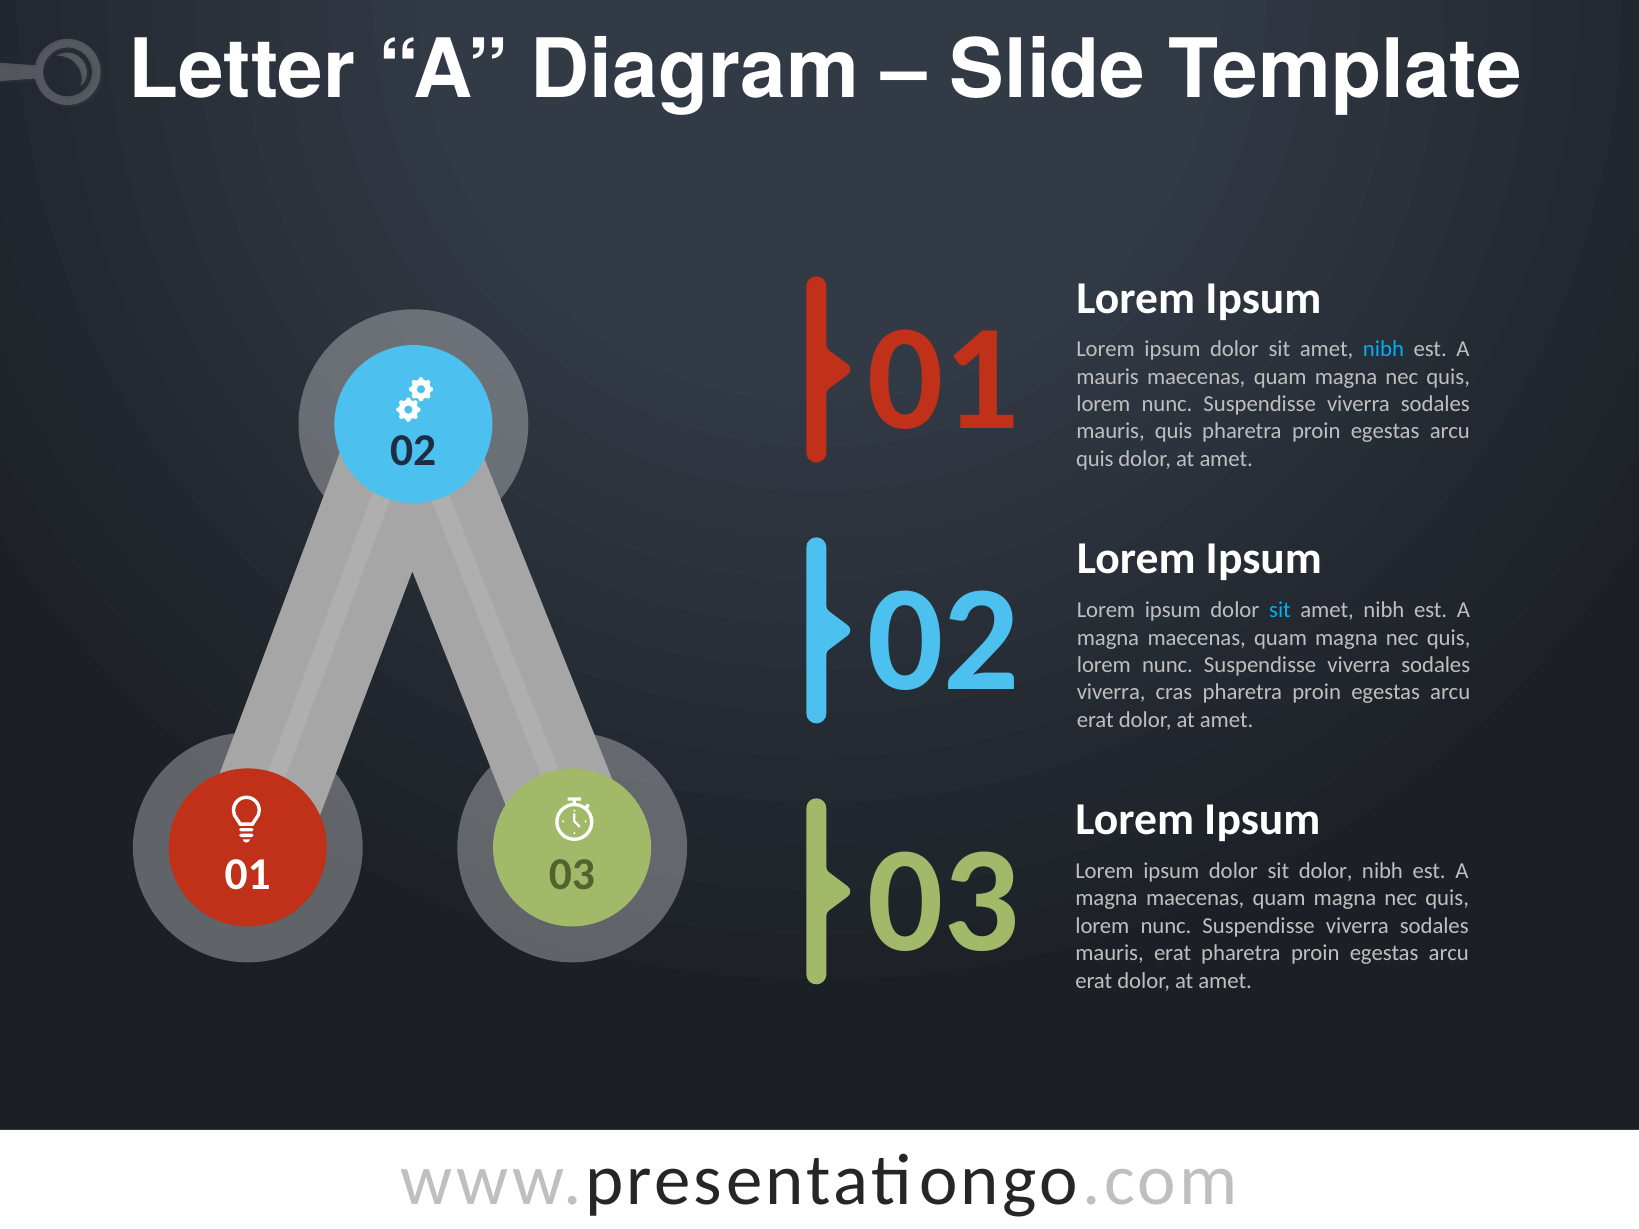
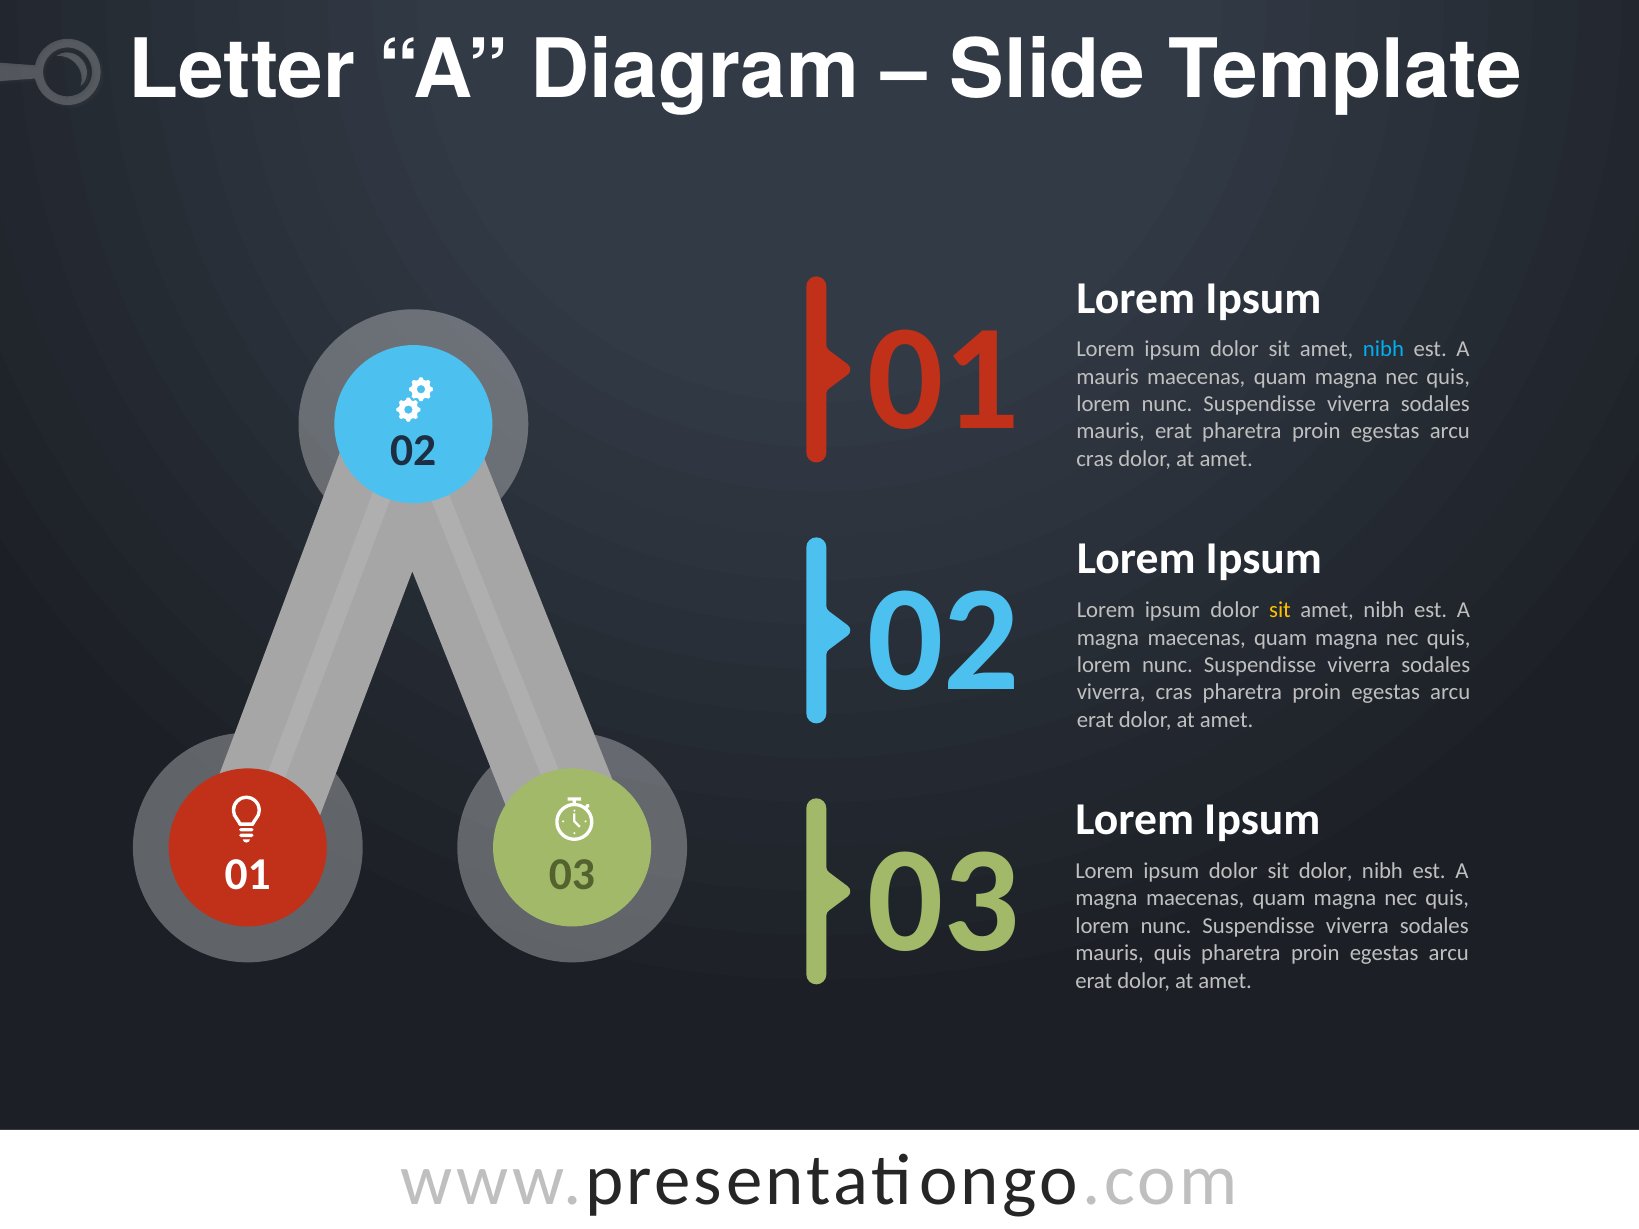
mauris quis: quis -> erat (1174, 431)
quis: quis -> cras (1095, 459)
sit colour: light blue -> yellow (1280, 610)
mauris erat: erat -> quis (1173, 953)
